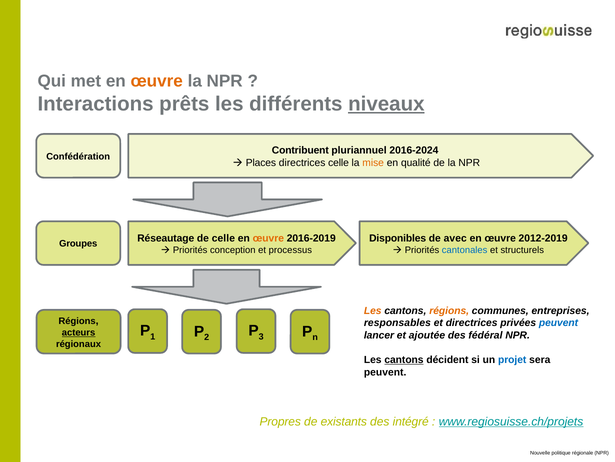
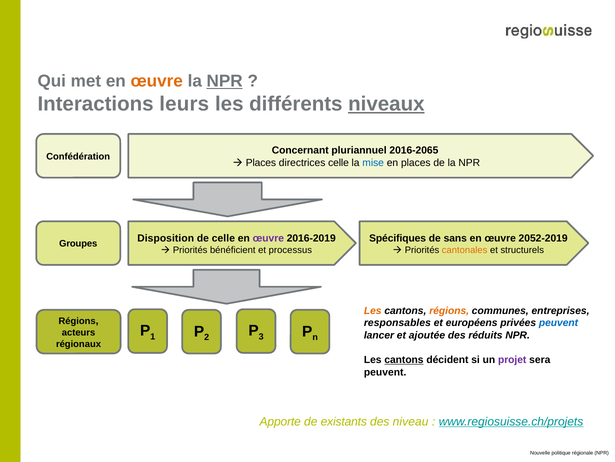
NPR underline: none -> present (225, 81)
prêts: prêts -> leurs (184, 104)
Contribuent: Contribuent -> Concernant (300, 150)
2016-2024: 2016-2024 -> 2016-2065 (414, 150)
mise colour: orange -> blue (373, 162)
en qualité: qualité -> places (416, 162)
Réseautage: Réseautage -> Disposition (166, 238)
œuvre colour: orange -> purple (268, 238)
Disponibles: Disponibles -> Spécifiques (398, 238)
avec: avec -> sans (455, 238)
2012-2019: 2012-2019 -> 2052-2019 (543, 238)
conception: conception -> bénéficient (233, 250)
cantonales colour: blue -> orange (465, 250)
et directrices: directrices -> européens (472, 323)
acteurs underline: present -> none (79, 332)
fédéral: fédéral -> réduits (485, 335)
projet colour: blue -> purple (512, 359)
Propres: Propres -> Apporte (280, 421)
intégré: intégré -> niveau (411, 421)
